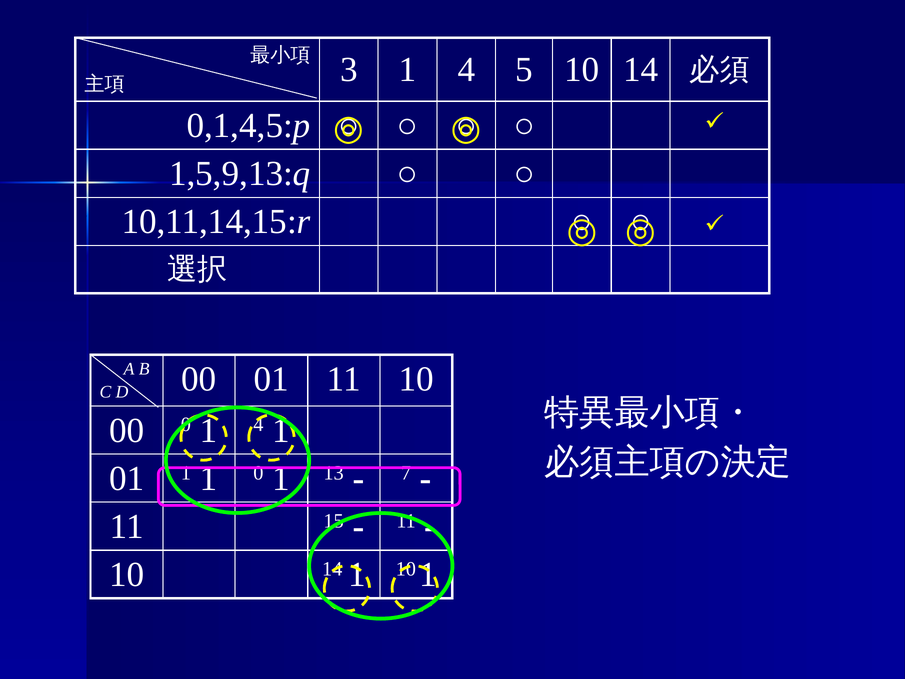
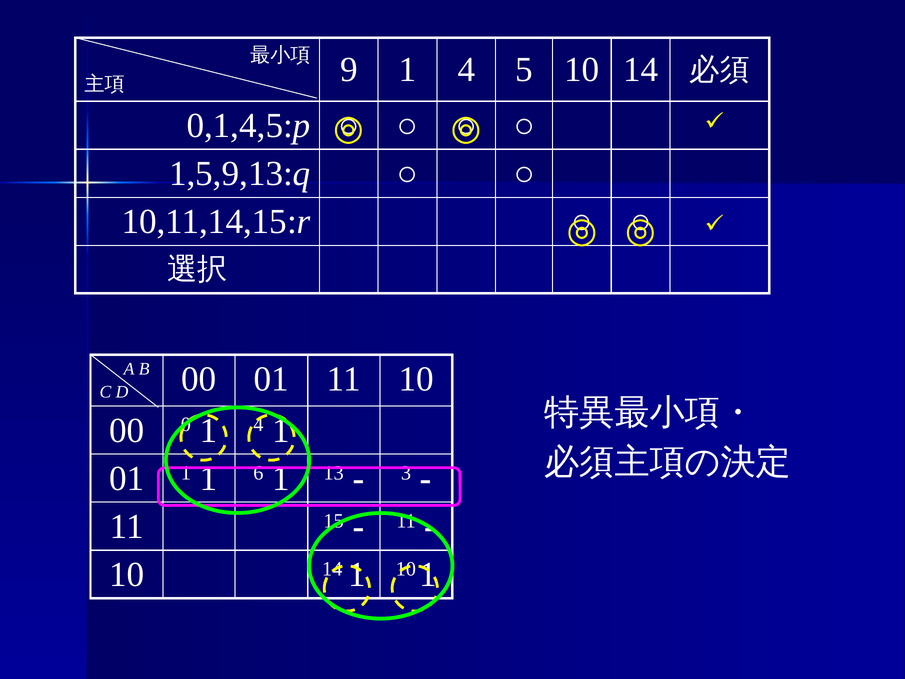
3: 3 -> 9 (349, 70)
1 0: 0 -> 6 (258, 473)
7: 7 -> 3 (406, 473)
